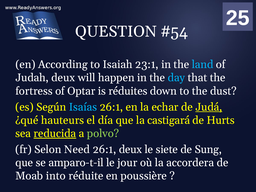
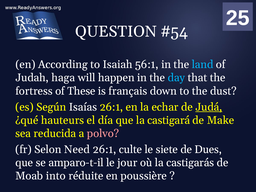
23:1: 23:1 -> 56:1 (147, 65)
Judah deux: deux -> haga (63, 78)
Optar: Optar -> These (81, 91)
réduites: réduites -> français (128, 91)
Isaías colour: light blue -> white (83, 107)
Hurts: Hurts -> Make (220, 120)
reducida underline: present -> none (55, 133)
polvo colour: light green -> pink (103, 133)
26:1 deux: deux -> culte (130, 149)
Sung: Sung -> Dues (208, 149)
accordera: accordera -> castigarás (190, 163)
